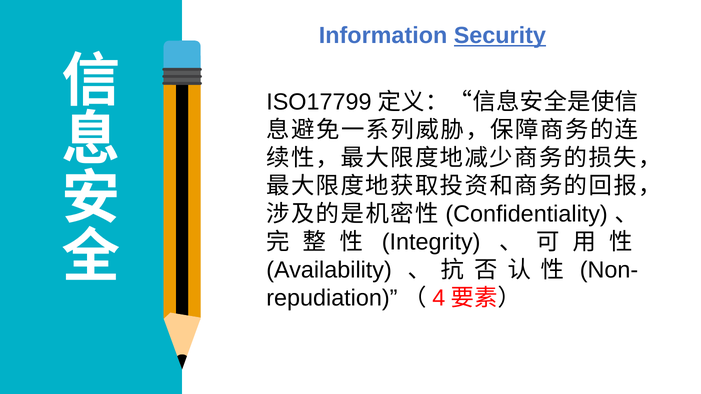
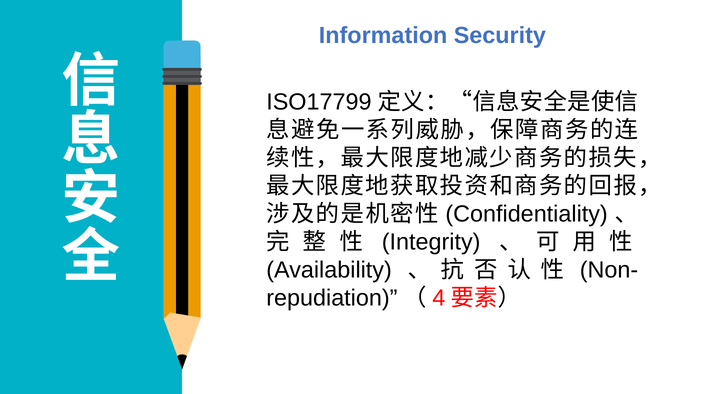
Security underline: present -> none (500, 36)
